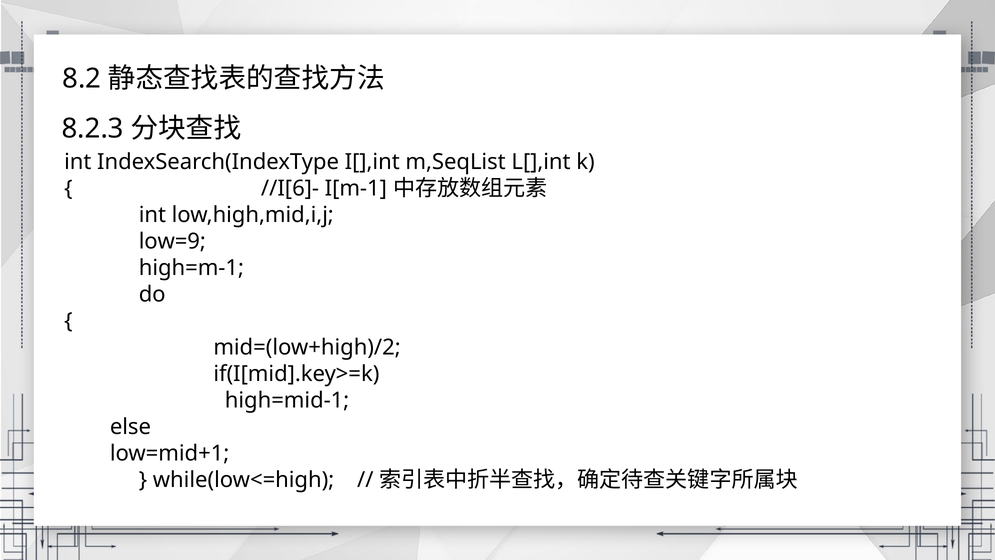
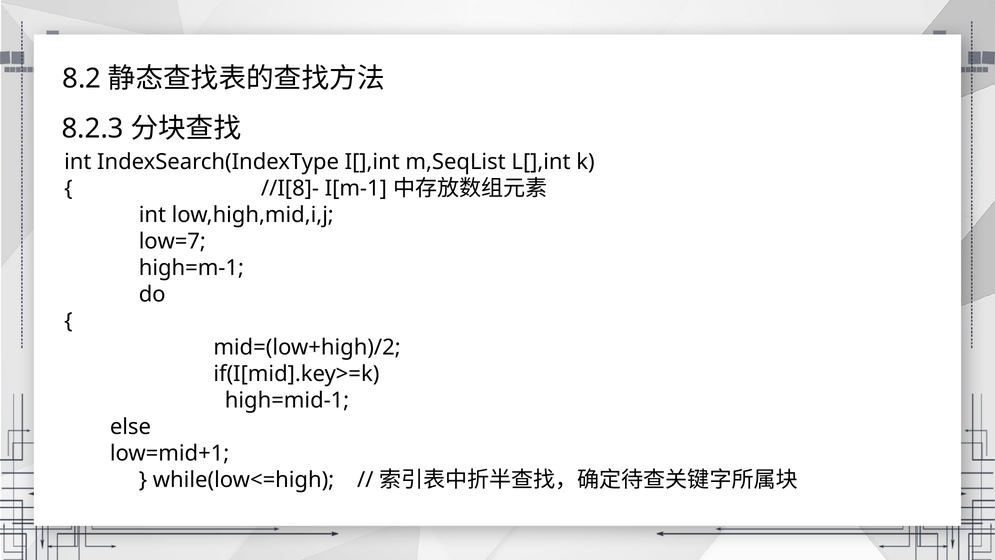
//I[6]-: //I[6]- -> //I[8]- (290, 188)
low=9: low=9 -> low=7 (172, 241)
